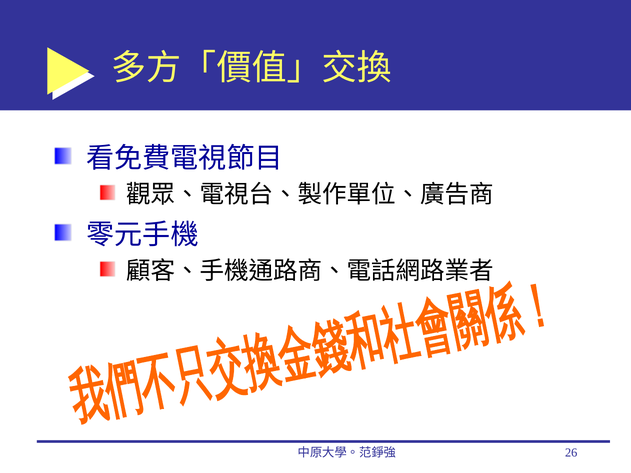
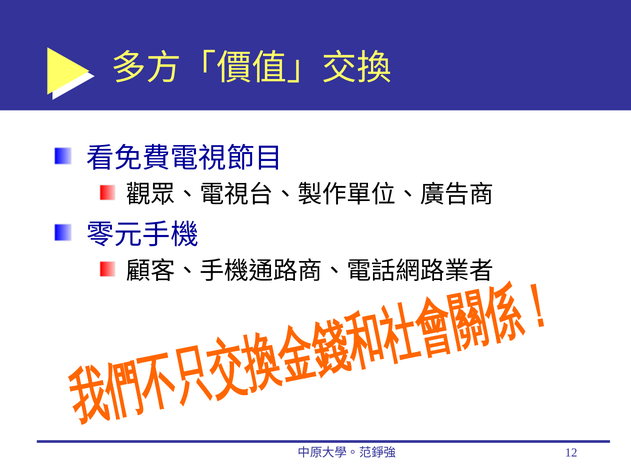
26: 26 -> 12 (571, 453)
